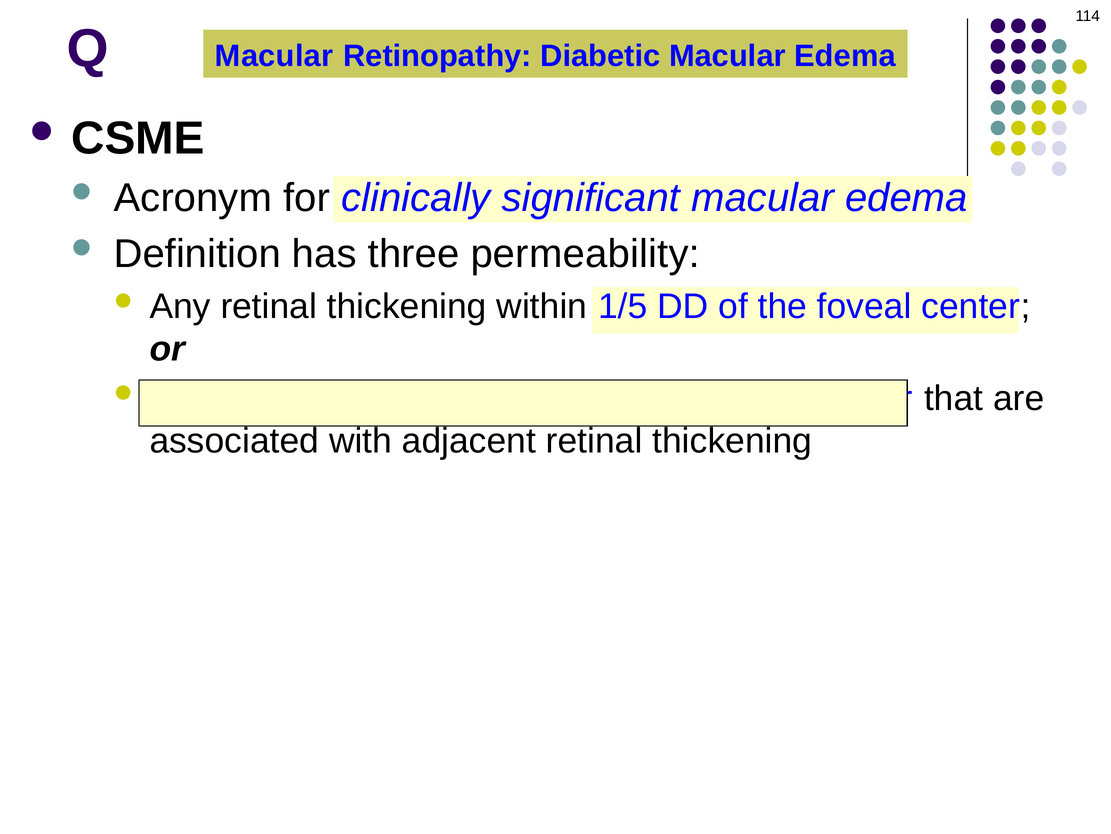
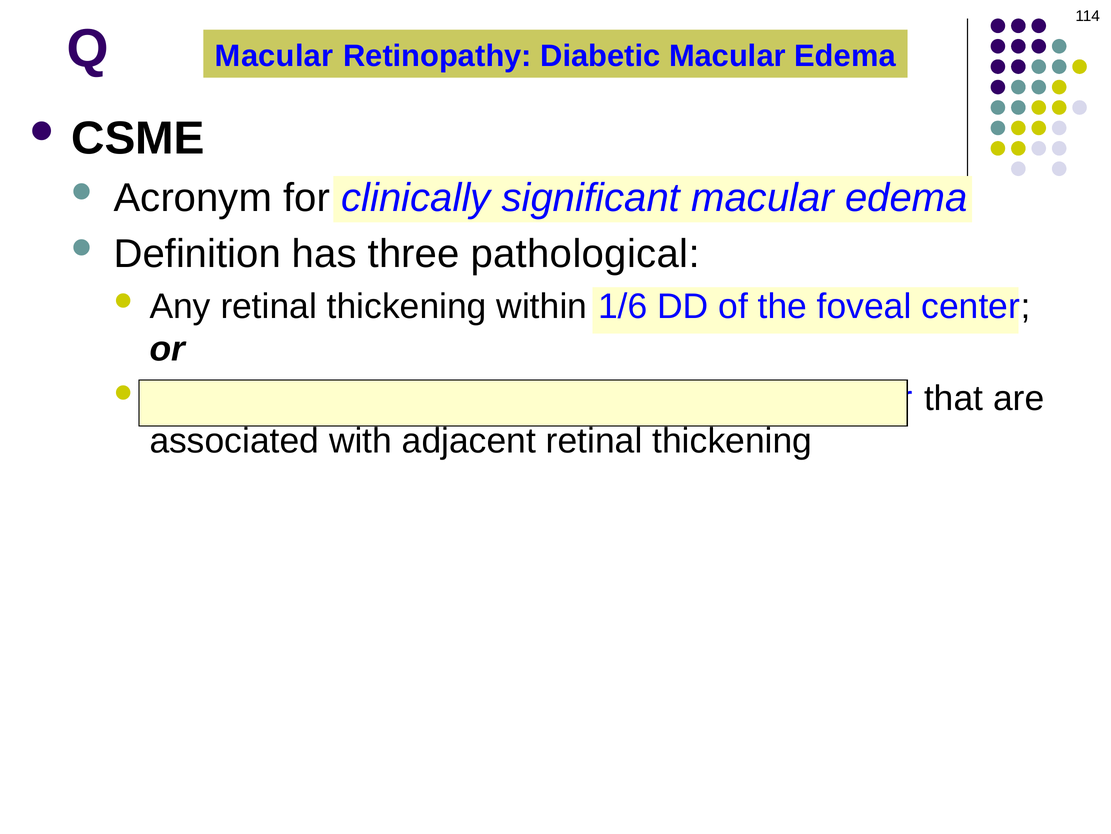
permeability: permeability -> pathological (585, 254)
1/5: 1/5 -> 1/6 (623, 306)
